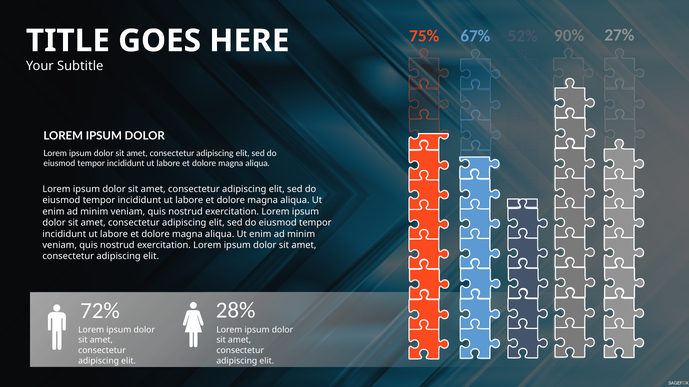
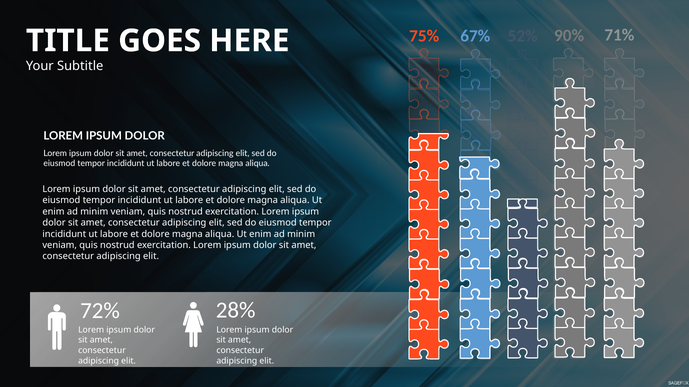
27%: 27% -> 71% (619, 35)
